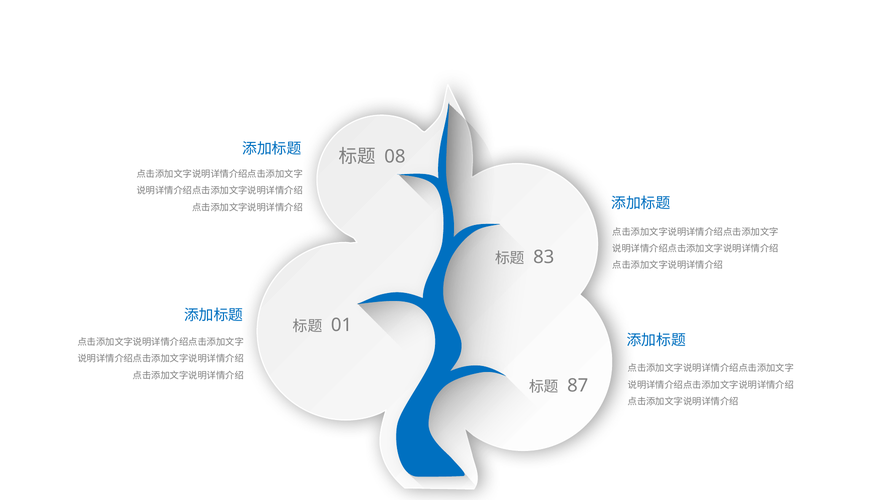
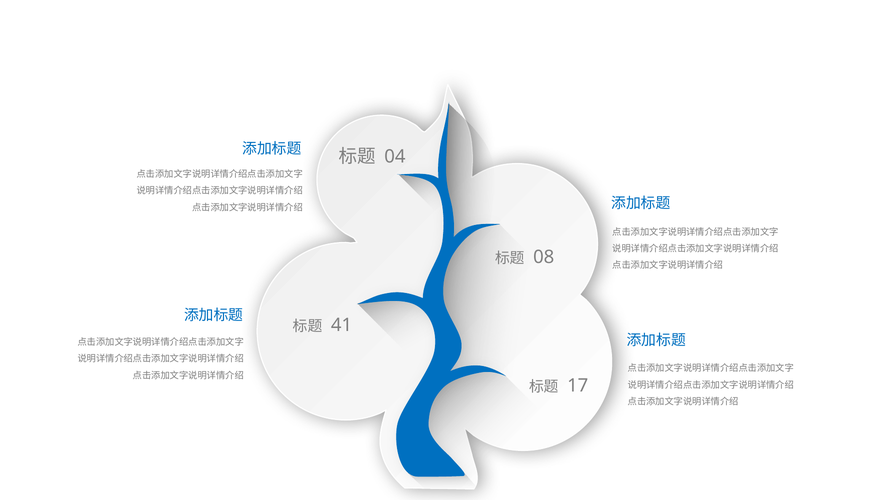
08: 08 -> 04 (395, 157)
83: 83 -> 08 (544, 257)
01: 01 -> 41 (342, 325)
87: 87 -> 17 (578, 385)
